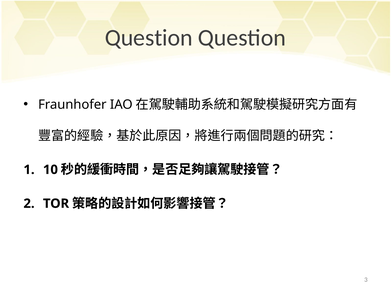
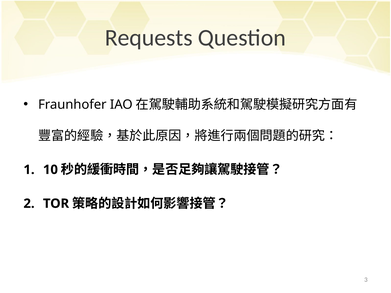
Question: Question -> Requests (149, 38)
